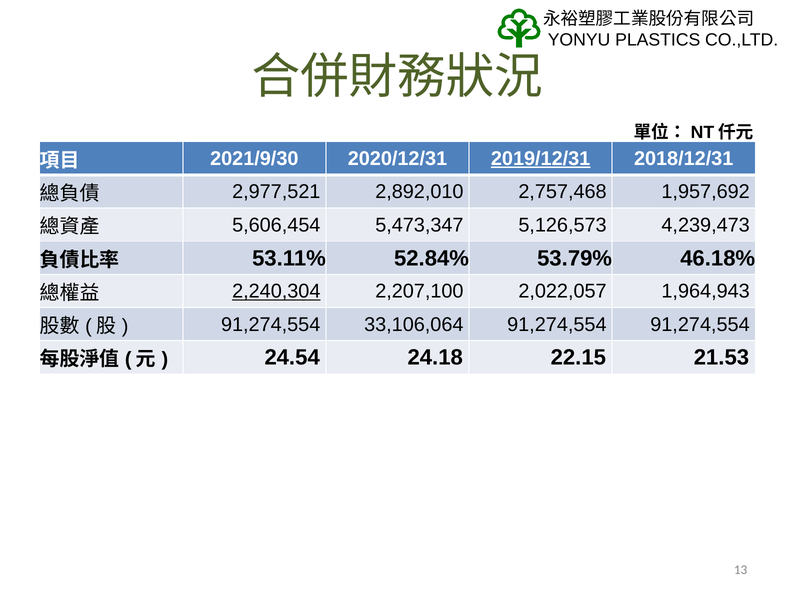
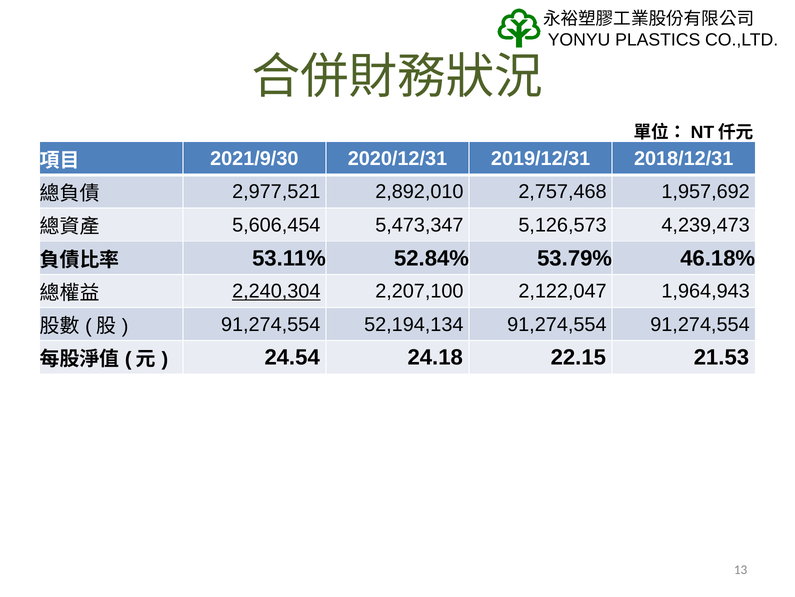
2019/12/31 underline: present -> none (541, 158)
2,022,057: 2,022,057 -> 2,122,047 (563, 291)
33,106,064: 33,106,064 -> 52,194,134 (414, 324)
